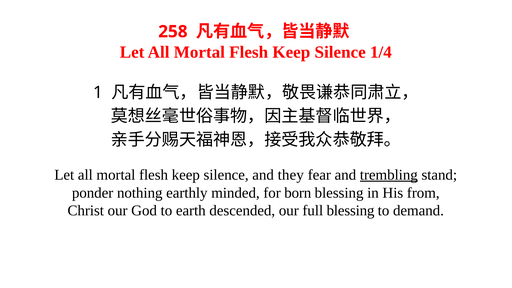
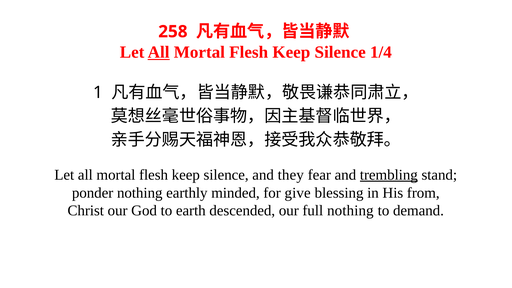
All underline: none -> present (159, 52)
born: born -> give (298, 193)
full blessing: blessing -> nothing (350, 211)
